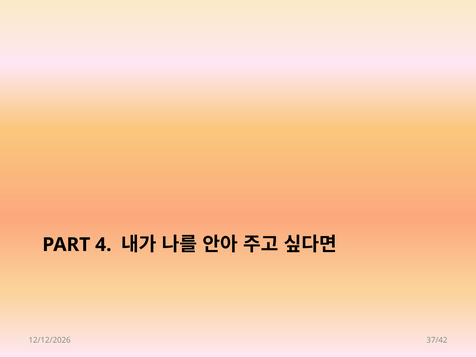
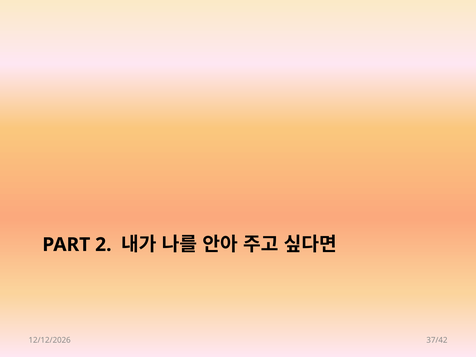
4: 4 -> 2 (103, 245)
